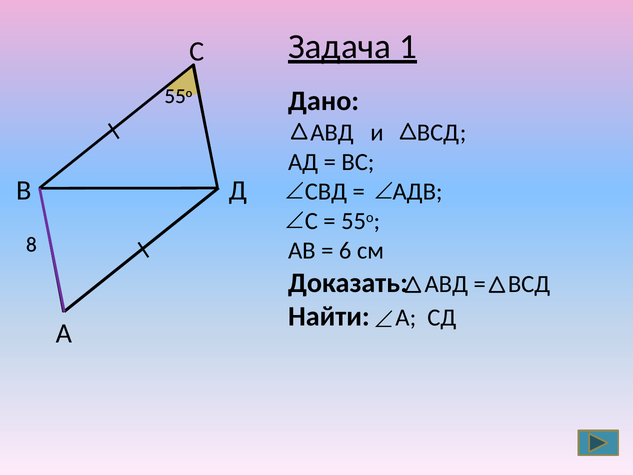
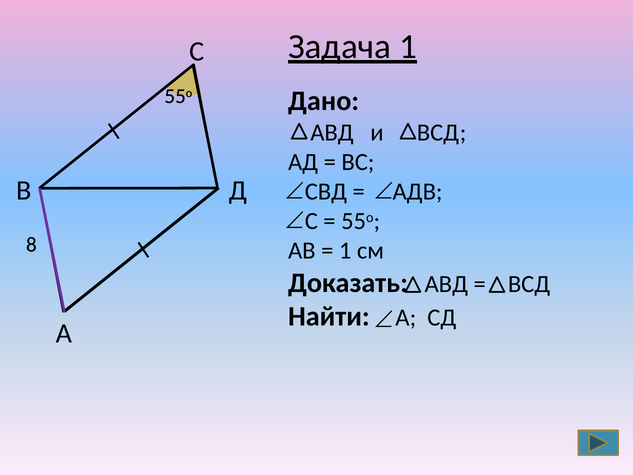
6: 6 -> 1 (345, 251)
